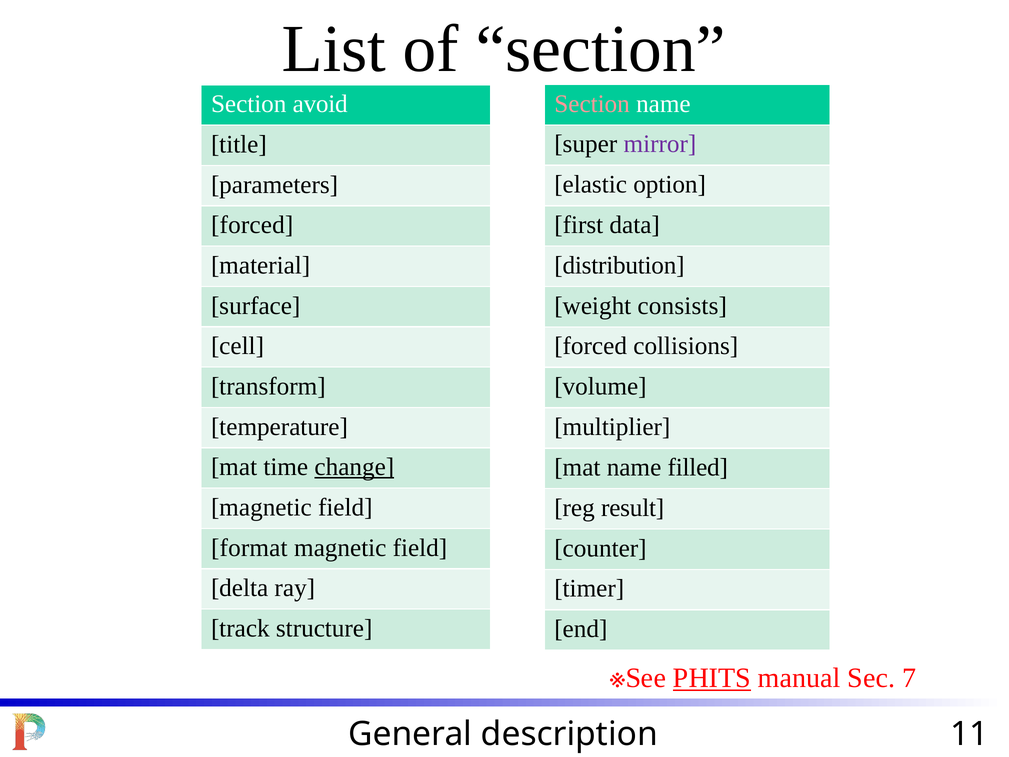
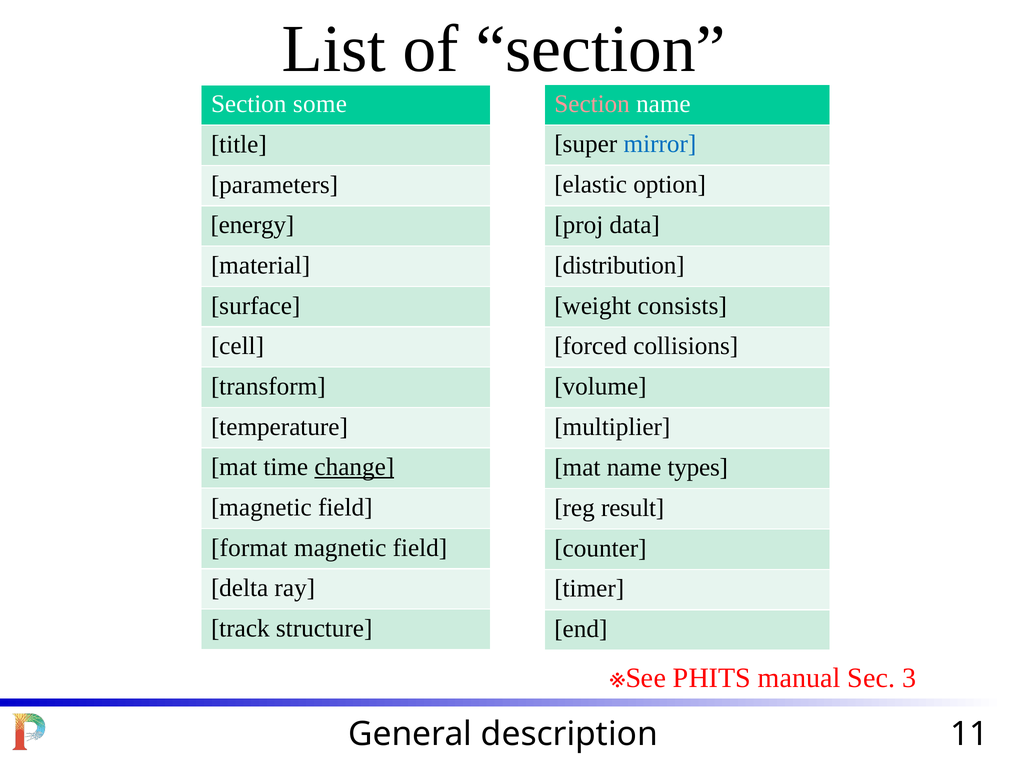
avoid: avoid -> some (320, 104)
mirror colour: purple -> blue (660, 144)
forced: forced -> energy (252, 225)
first: first -> proj (579, 225)
filled: filled -> types (698, 467)
PHITS underline: present -> none (712, 678)
7: 7 -> 3 (909, 678)
